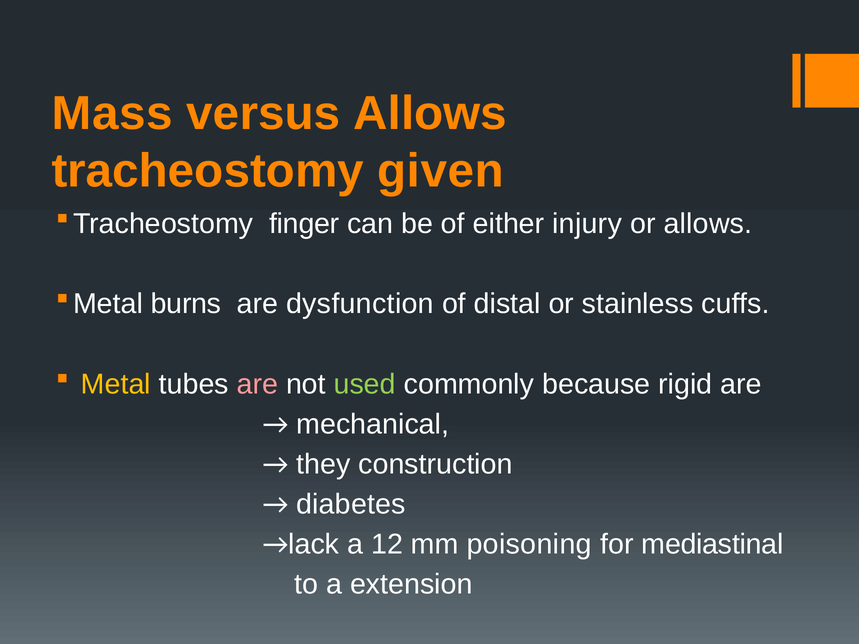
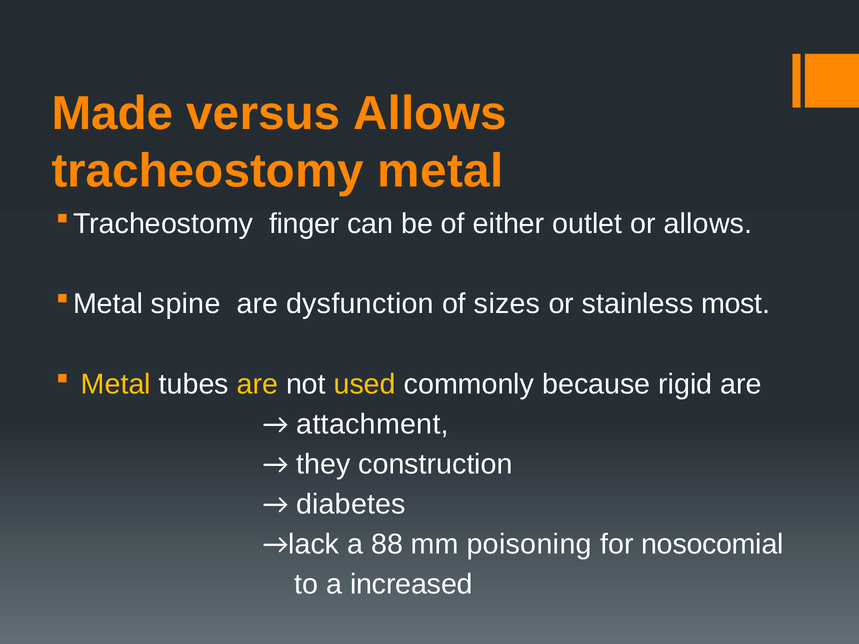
Mass: Mass -> Made (112, 114)
tracheostomy given: given -> metal (440, 171)
injury: injury -> outlet (587, 224)
burns: burns -> spine (186, 304)
distal: distal -> sizes (507, 304)
cuffs: cuffs -> most (736, 304)
are colour: pink -> yellow (257, 384)
used colour: light green -> yellow (365, 384)
mechanical: mechanical -> attachment (373, 424)
12: 12 -> 88 (387, 545)
mediastinal: mediastinal -> nosocomial (712, 545)
extension: extension -> increased (411, 585)
